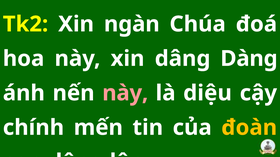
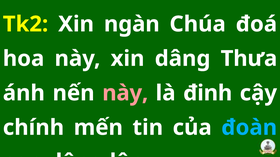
Dàng: Dàng -> Thưa (249, 59)
diệu: diệu -> đinh (208, 93)
đoàn colour: yellow -> light blue (249, 128)
